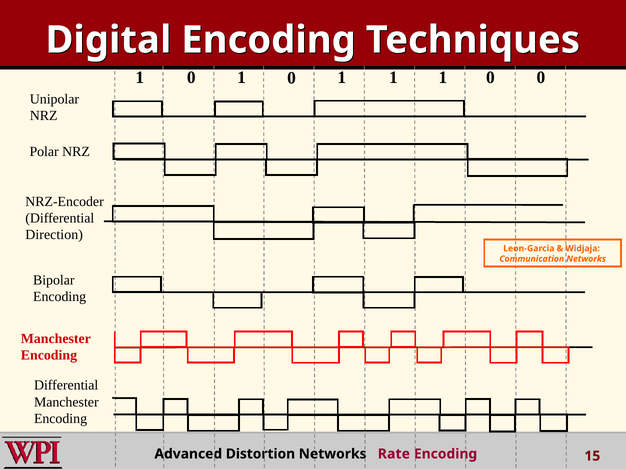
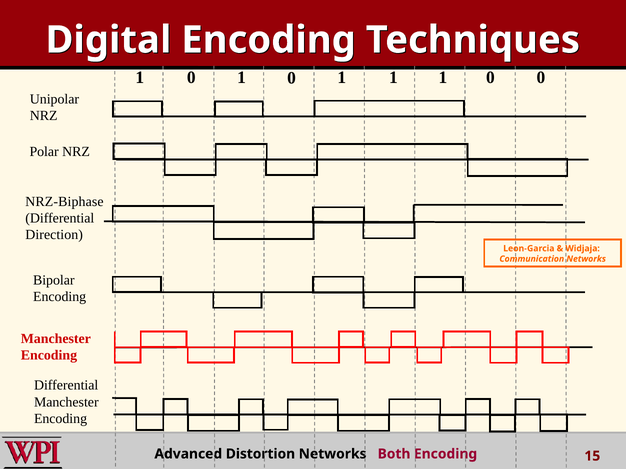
NRZ-Encoder: NRZ-Encoder -> NRZ-Biphase (64, 202)
Rate: Rate -> Both (394, 454)
